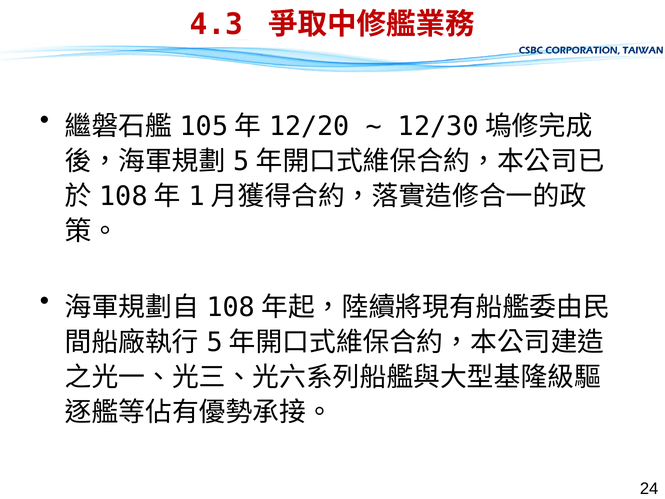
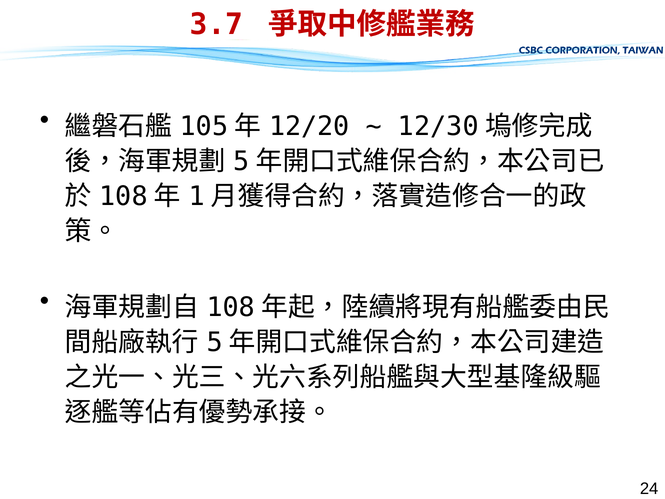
4.3: 4.3 -> 3.7 (216, 25)
